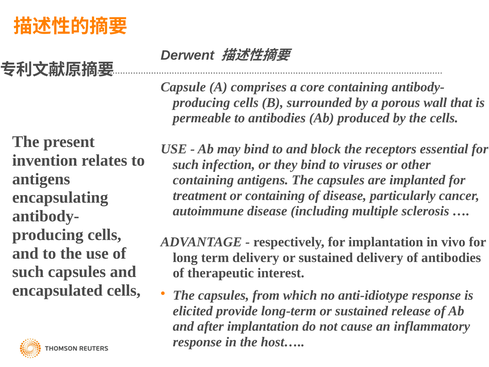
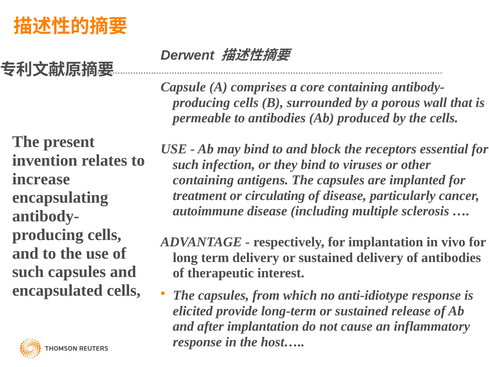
antigens: antigens -> increase (41, 179)
or containing: containing -> circulating (275, 195)
